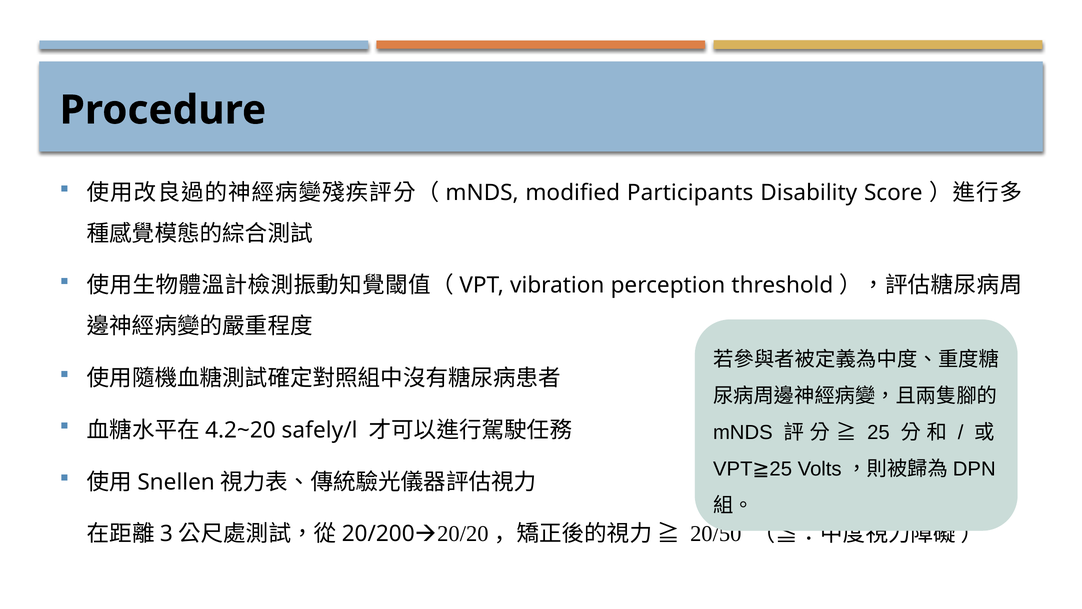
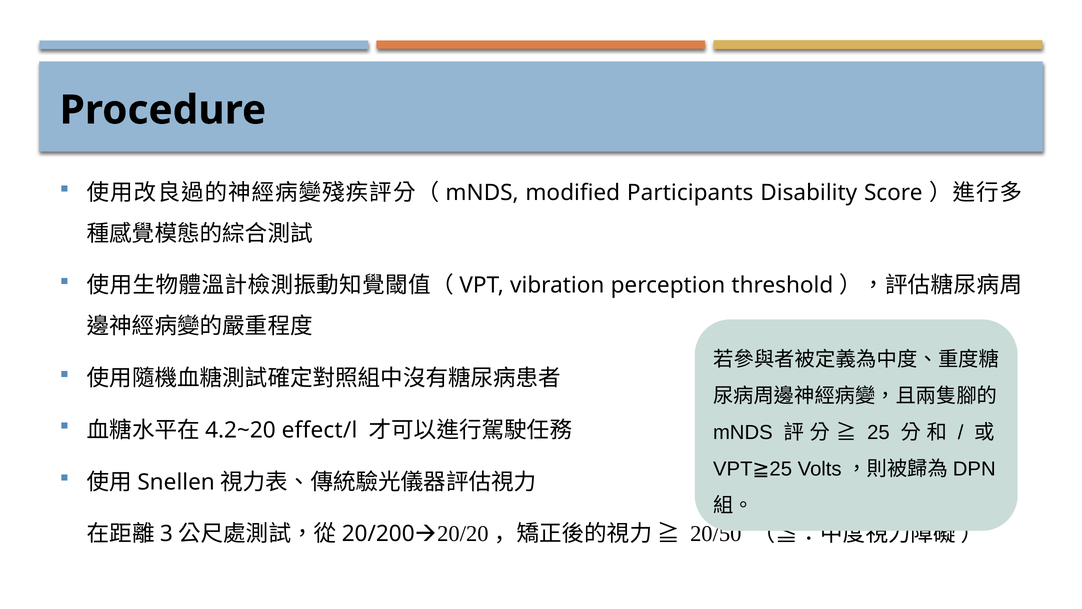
safely/l: safely/l -> effect/l (319, 430)
